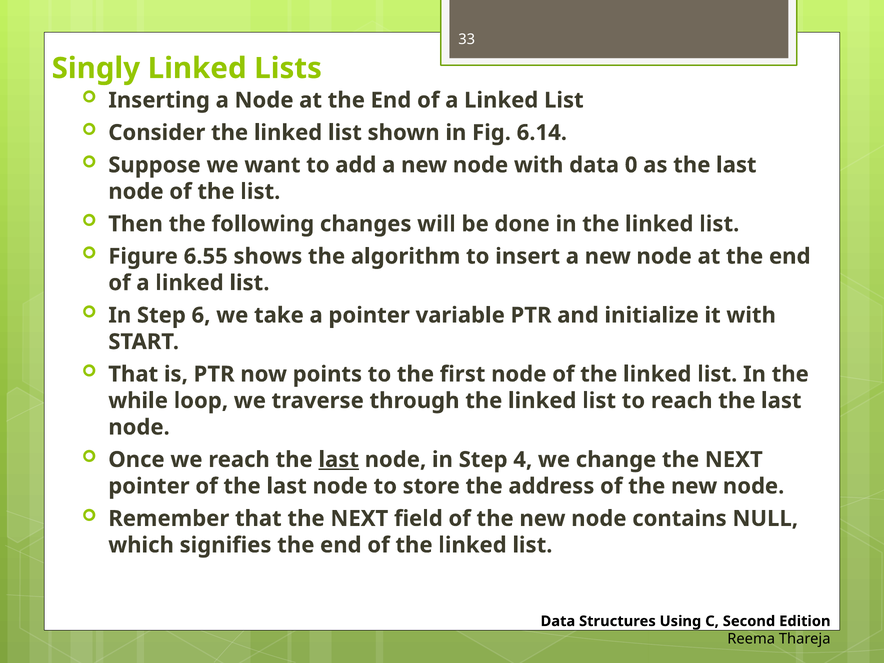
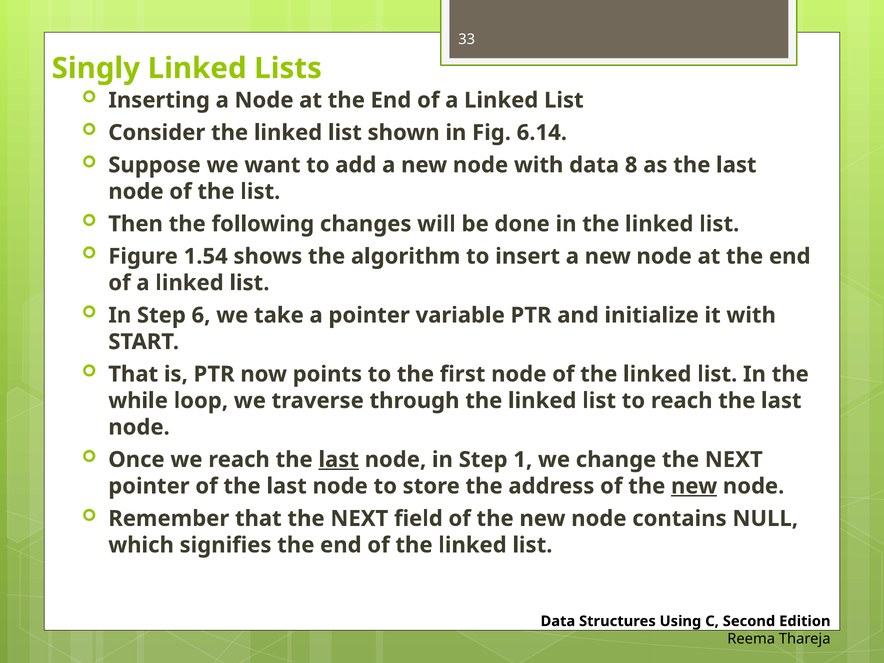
0: 0 -> 8 (631, 165)
6.55: 6.55 -> 1.54 (206, 256)
4: 4 -> 1 (523, 460)
new underline: none -> present (694, 486)
